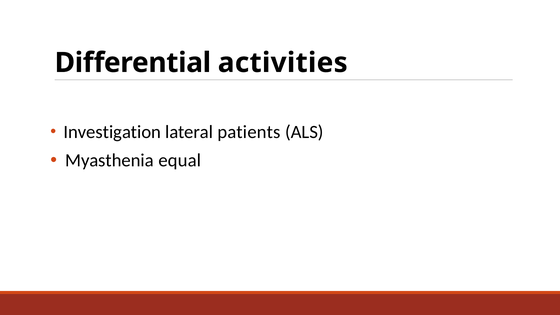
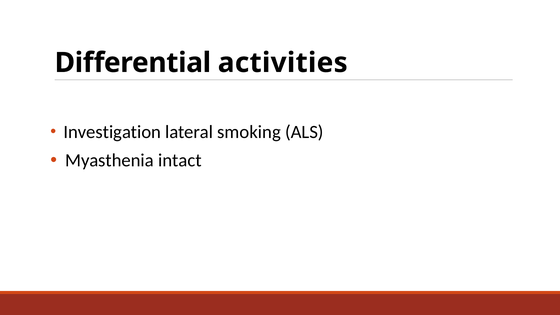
patients: patients -> smoking (249, 132)
equal: equal -> intact (180, 160)
